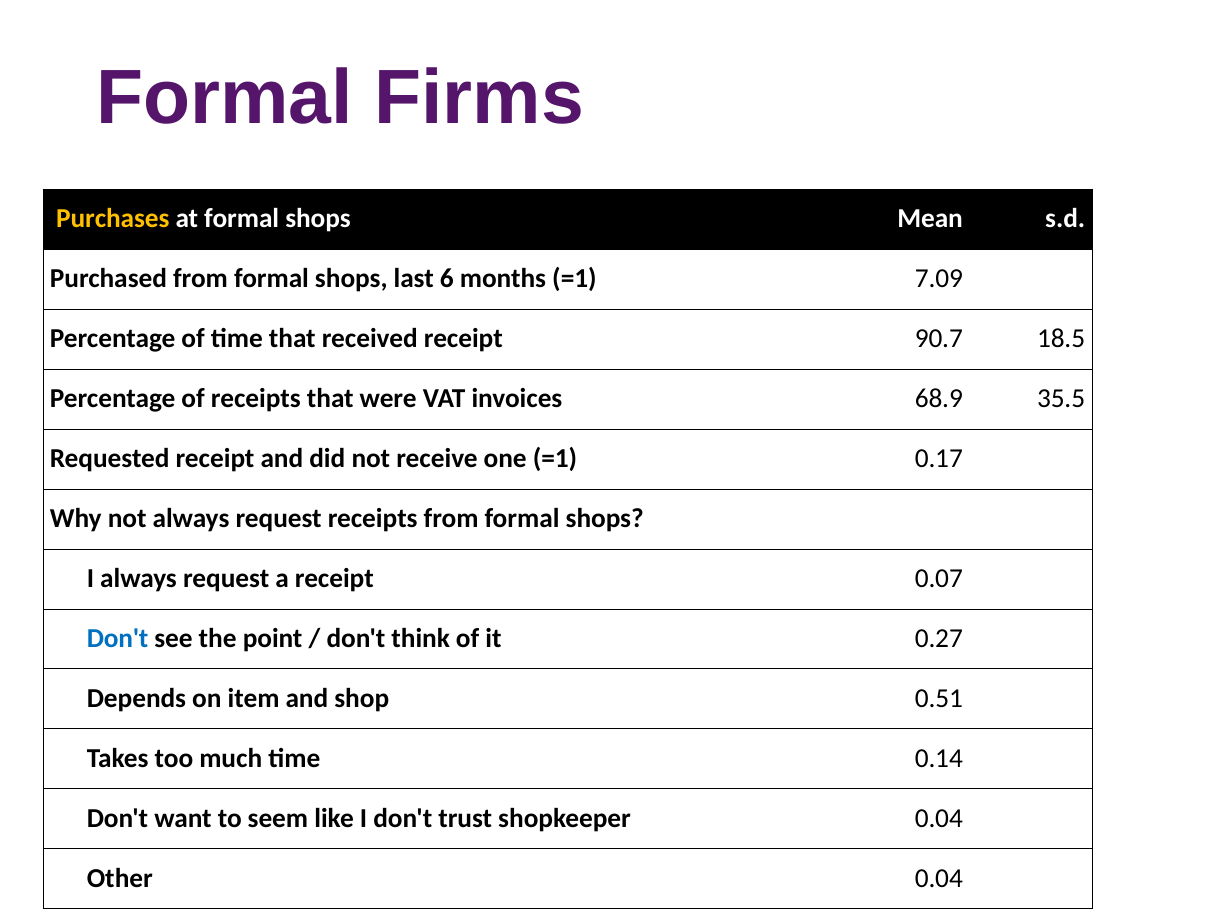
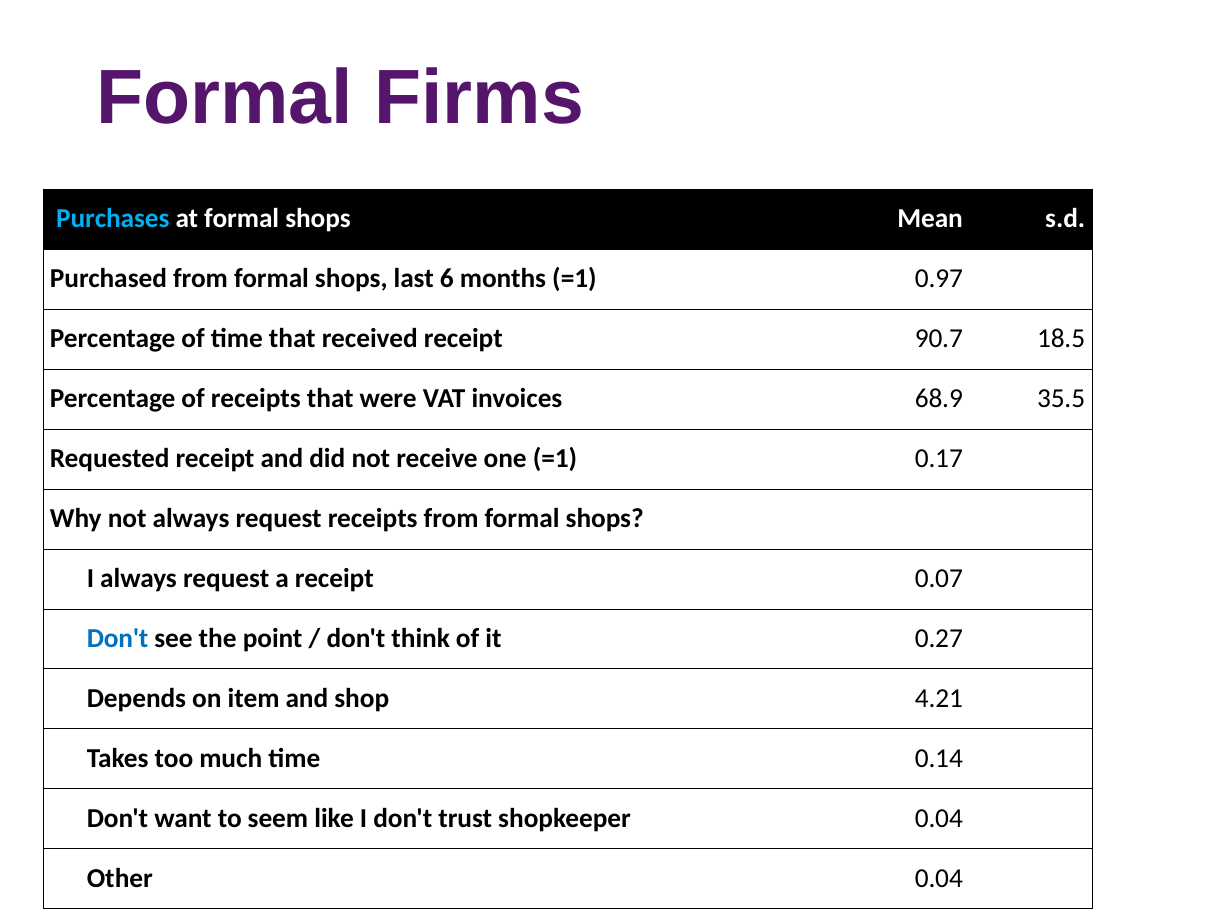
Purchases colour: yellow -> light blue (113, 218)
7.09: 7.09 -> 0.97 (939, 278)
0.51: 0.51 -> 4.21 (939, 698)
